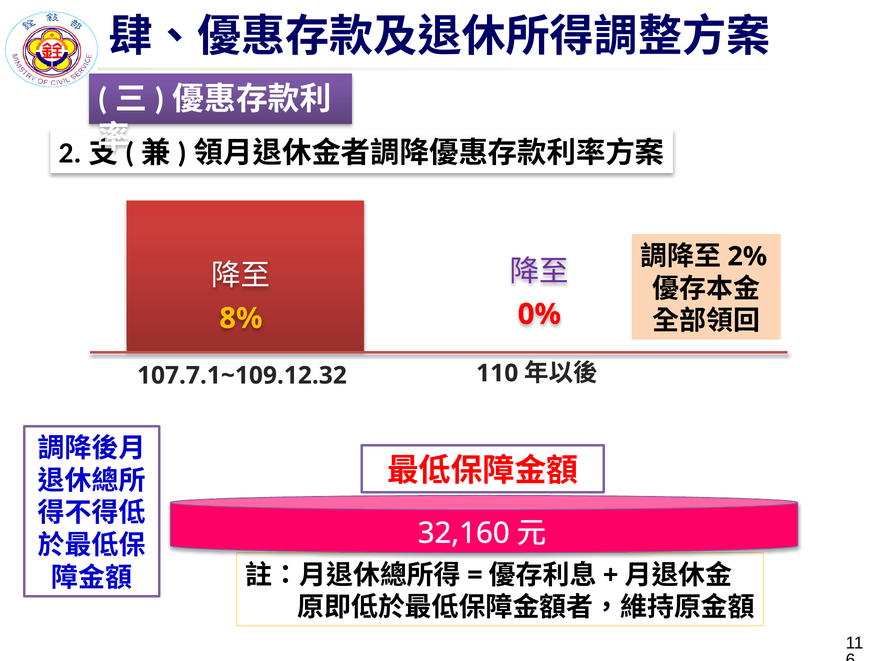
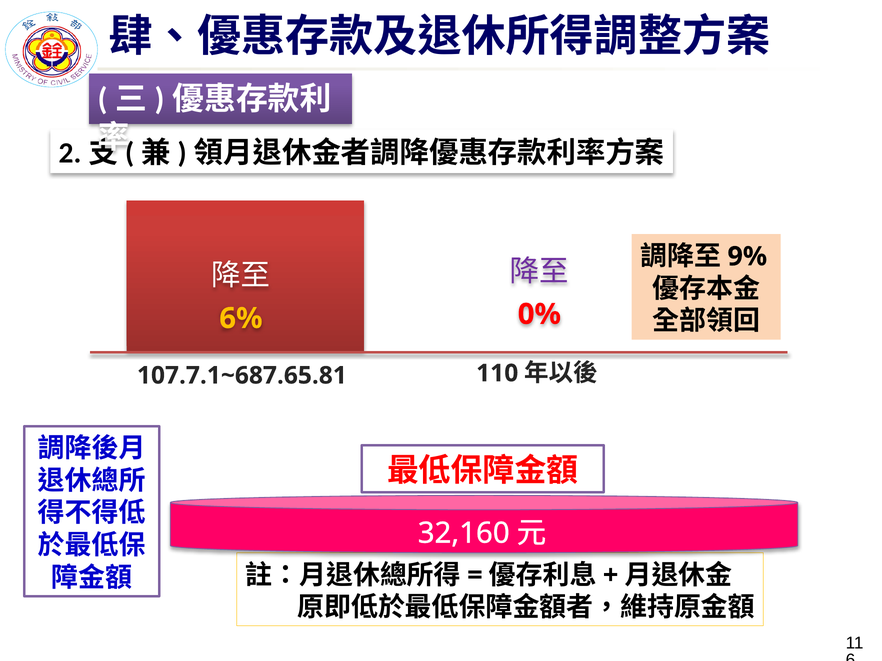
2%: 2% -> 9% (747, 257)
8%: 8% -> 6% (241, 319)
107.7.1~109.12.32: 107.7.1~109.12.32 -> 107.7.1~687.65.81 (242, 376)
